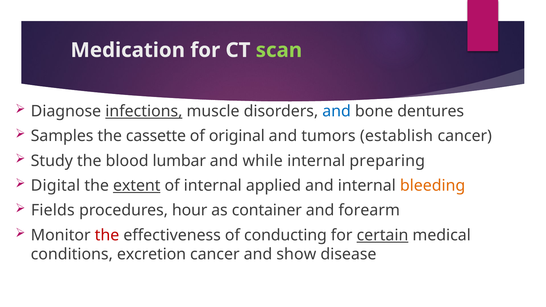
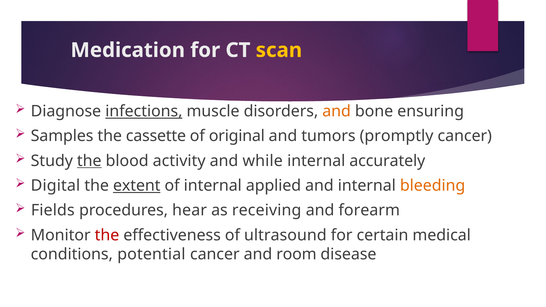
scan colour: light green -> yellow (279, 50)
and colour: blue -> orange (337, 111)
dentures: dentures -> ensuring (431, 111)
establish: establish -> promptly (397, 136)
the underline: none -> present (89, 161)
lumbar: lumbar -> activity (179, 161)
preparing: preparing -> accurately (387, 161)
hour: hour -> hear (190, 210)
container: container -> receiving (267, 210)
conducting: conducting -> ultrasound (285, 235)
certain underline: present -> none (382, 235)
excretion: excretion -> potential (151, 254)
show: show -> room (296, 254)
